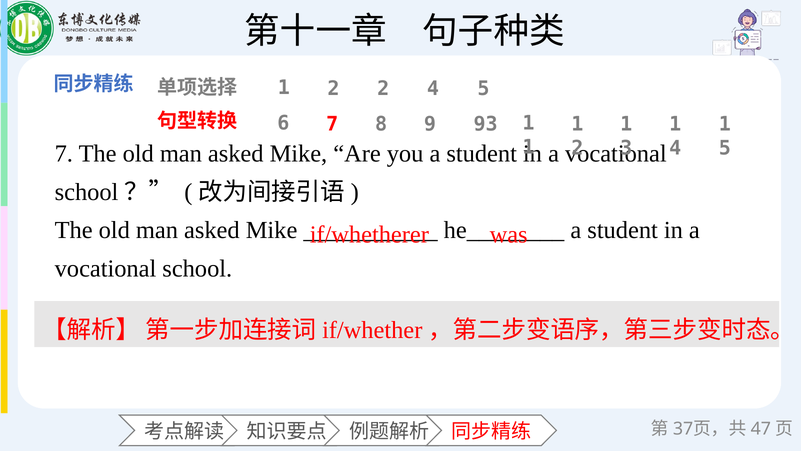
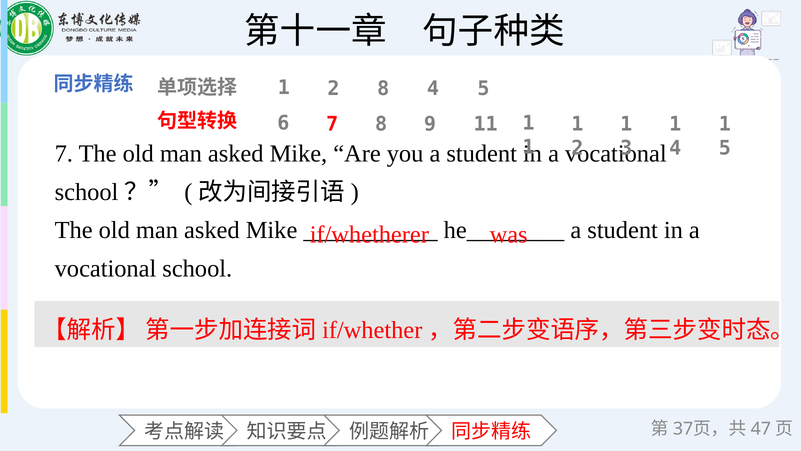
2 2: 2 -> 8 (383, 88)
93: 93 -> 11 (486, 124)
